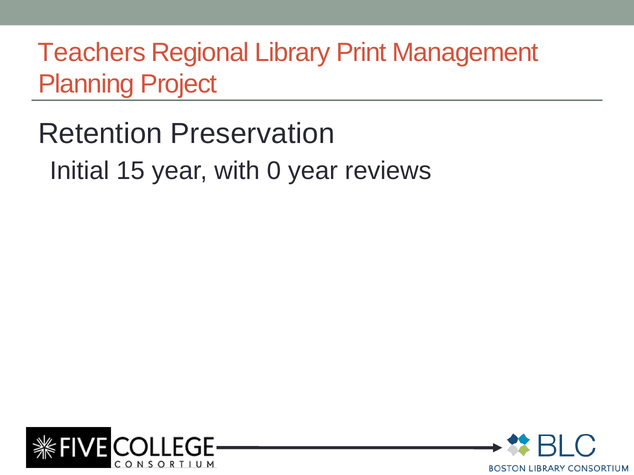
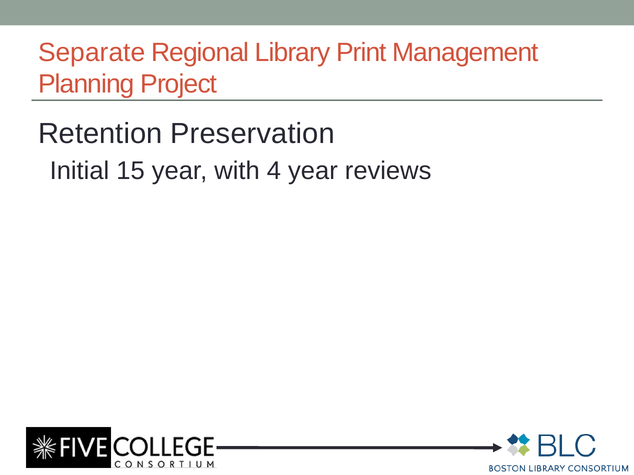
Teachers: Teachers -> Separate (92, 53)
0: 0 -> 4 (274, 171)
